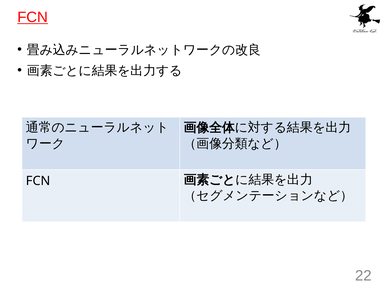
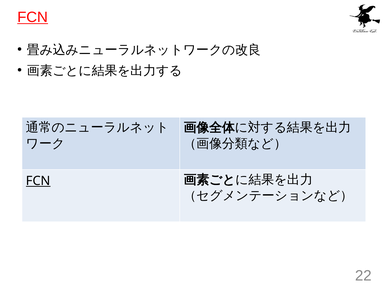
FCN underline: none -> present (38, 181)
